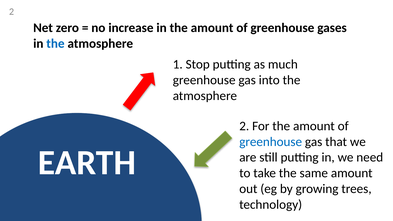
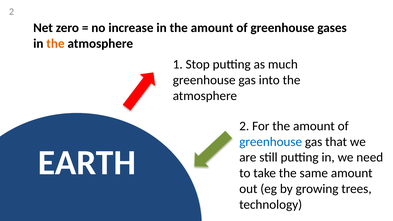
the colour: blue -> orange (55, 43)
